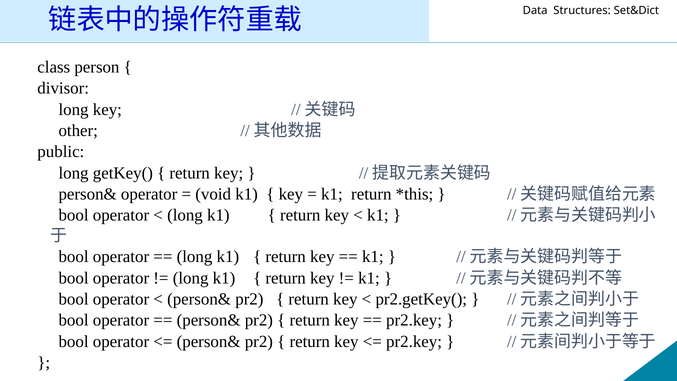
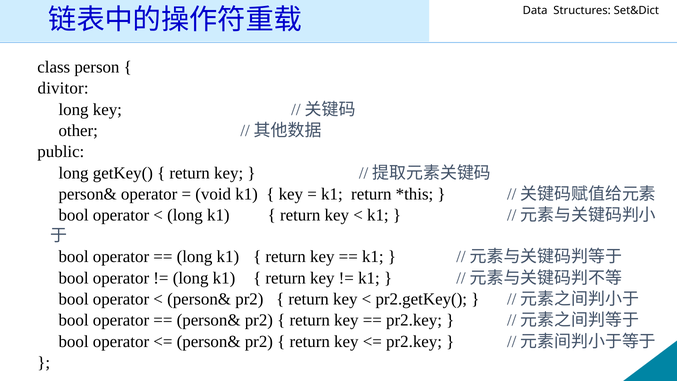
divisor: divisor -> divitor (63, 88)
